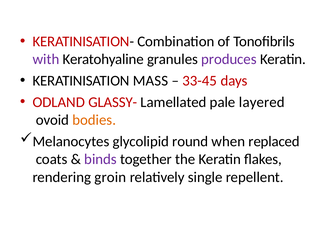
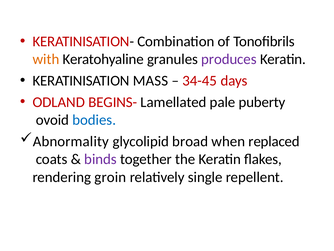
with colour: purple -> orange (46, 59)
33-45: 33-45 -> 34-45 (200, 81)
GLASSY-: GLASSY- -> BEGINS- (113, 102)
layered: layered -> puberty (262, 102)
bodies colour: orange -> blue (94, 120)
Melanocytes: Melanocytes -> Abnormality (71, 141)
round: round -> broad (190, 141)
